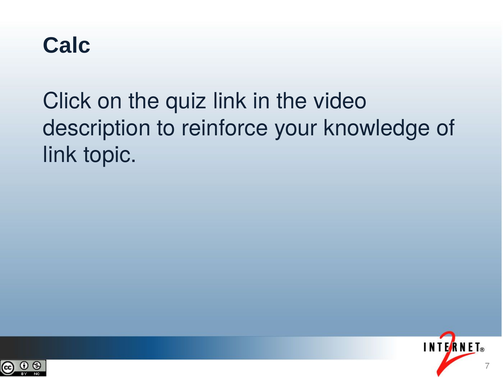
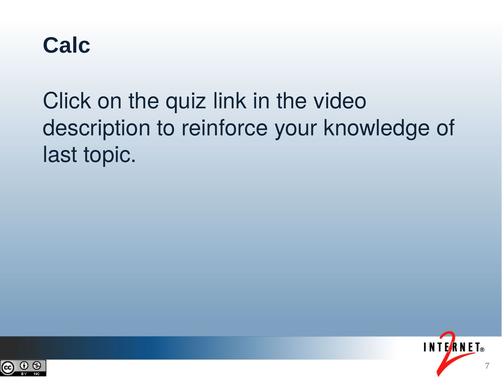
link: link -> last (60, 155)
